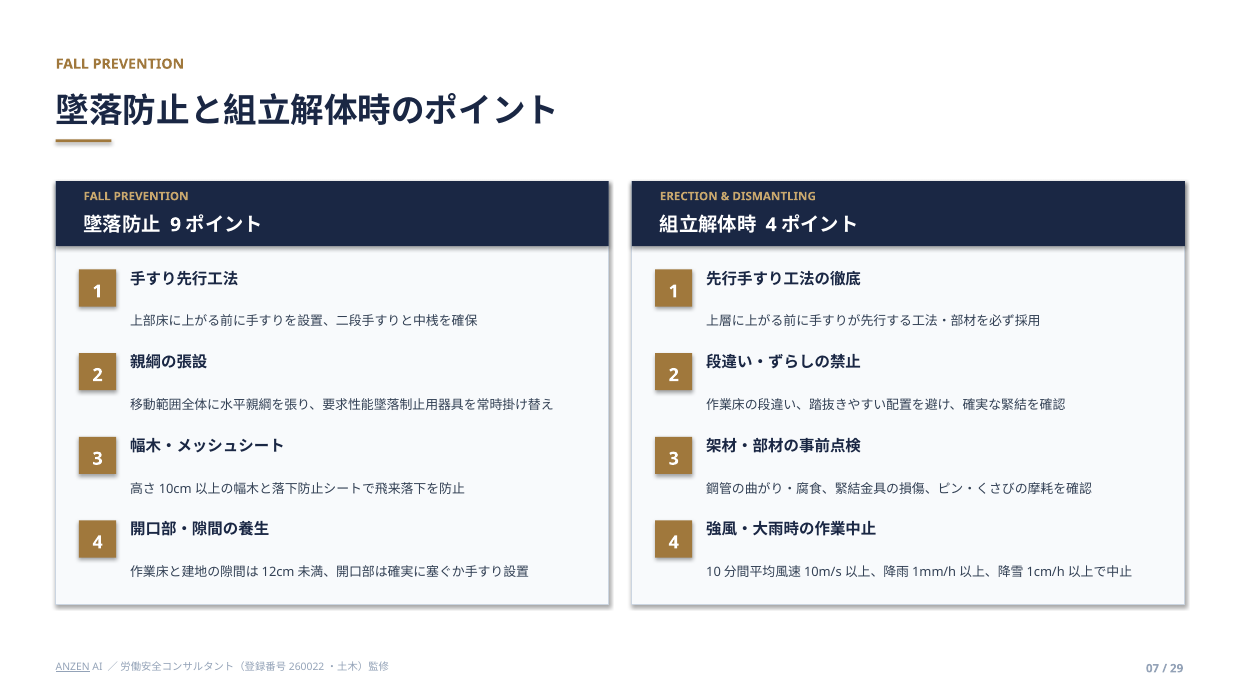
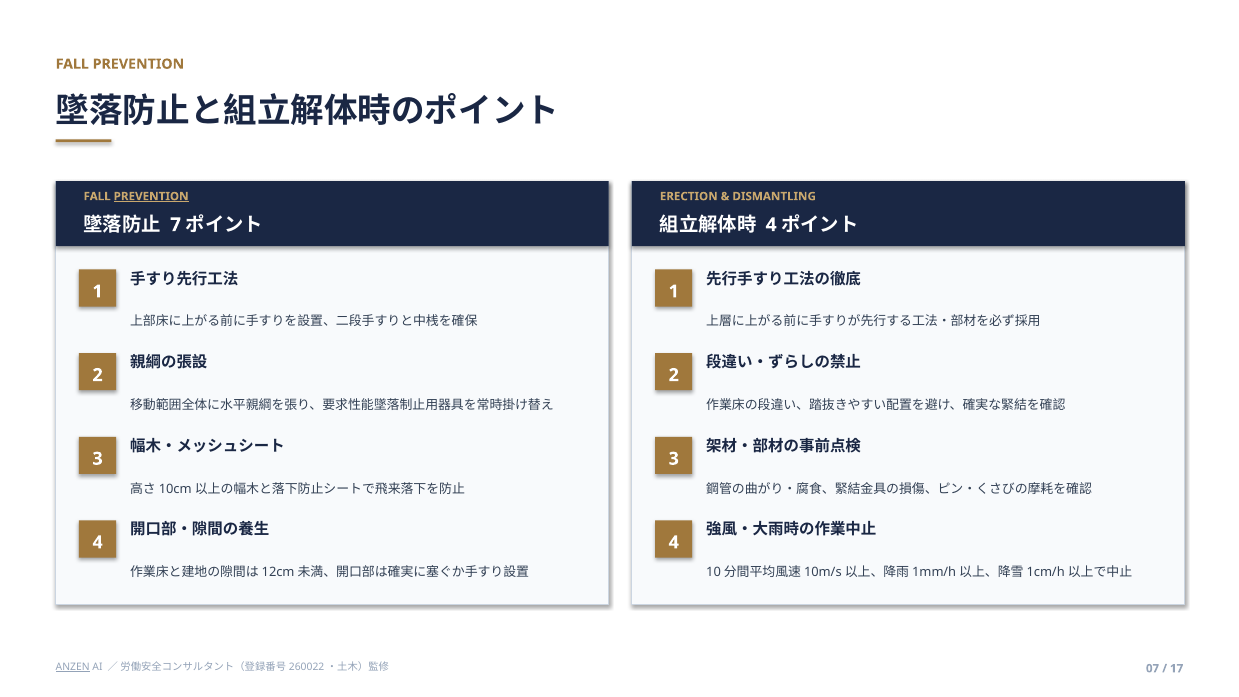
PREVENTION underline: none -> present (151, 196)
9: 9 -> 7 (176, 225)
29: 29 -> 17 (1177, 668)
